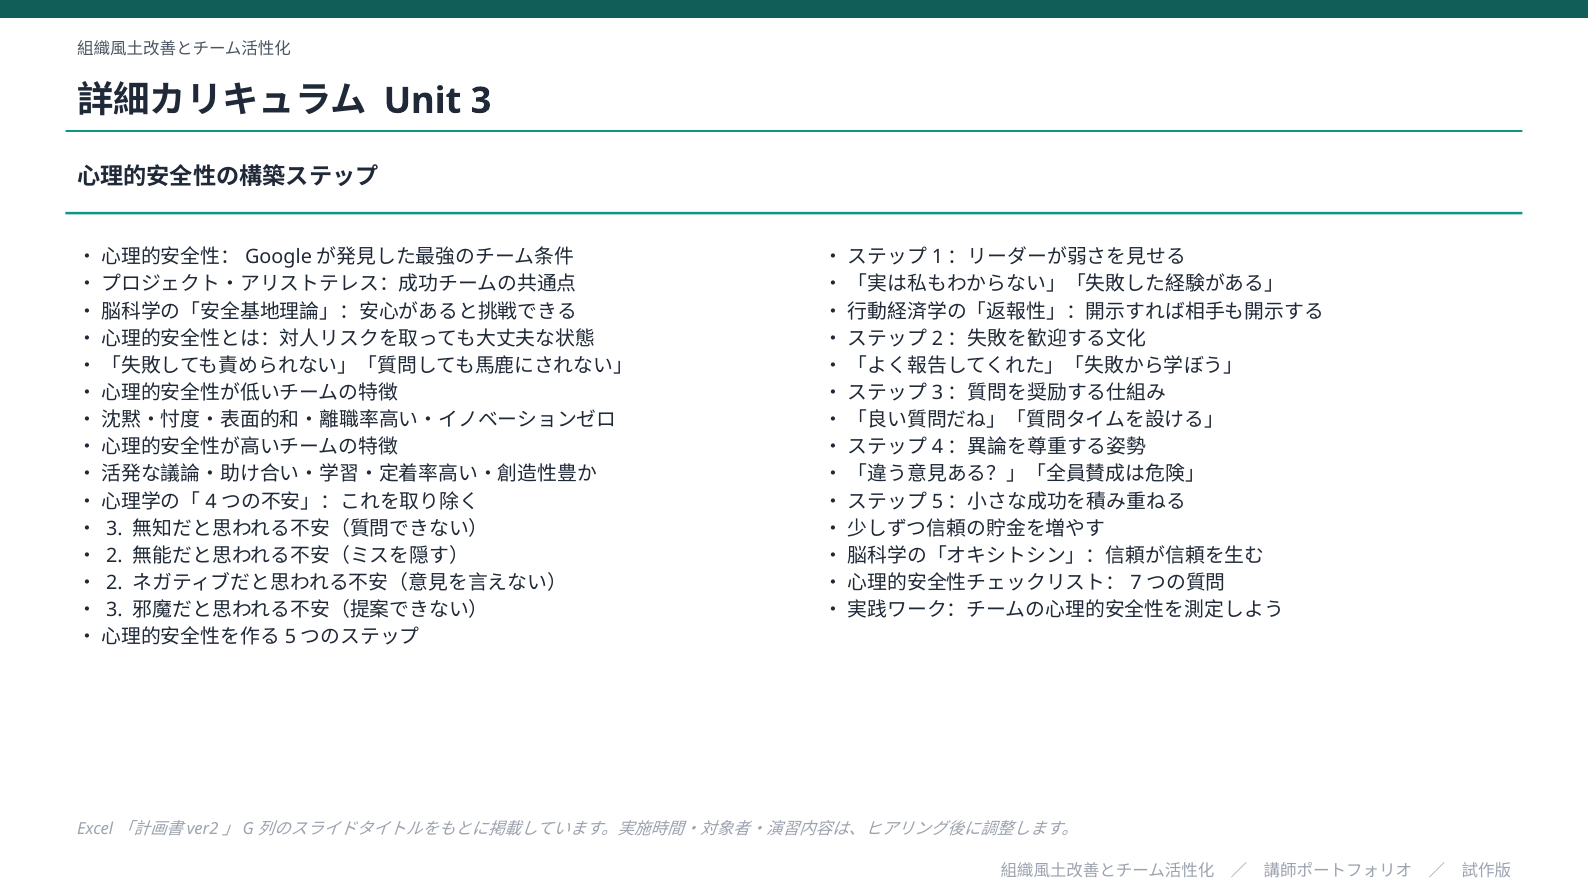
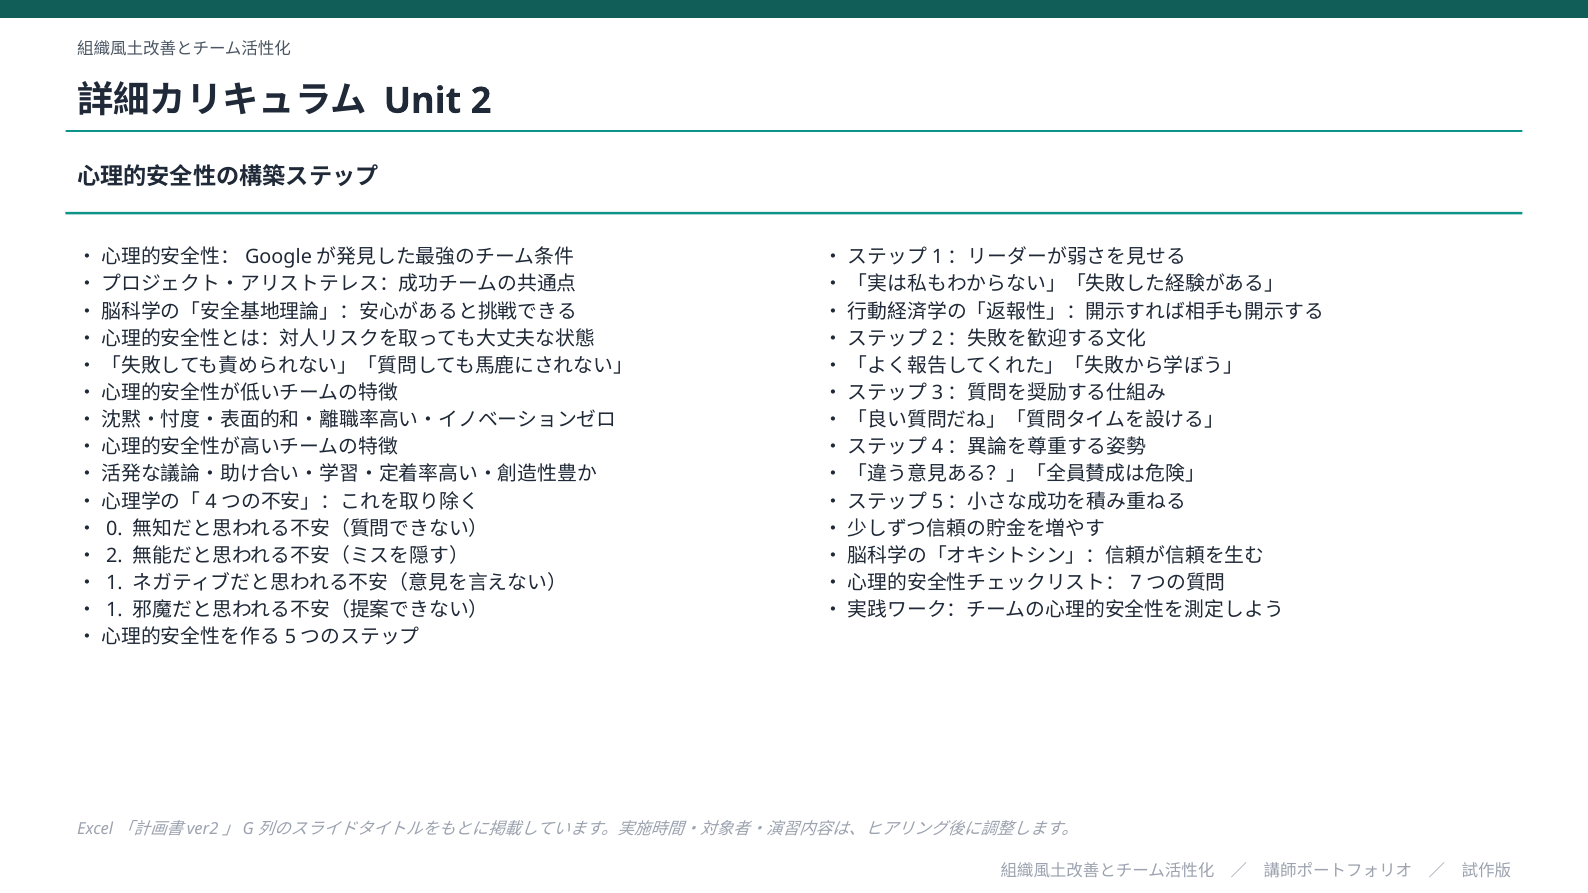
Unit 3: 3 -> 2 (481, 101)
3: 3 -> 0 (114, 529)
2: 2 -> 1 (114, 583)
3: 3 -> 1 (114, 610)
